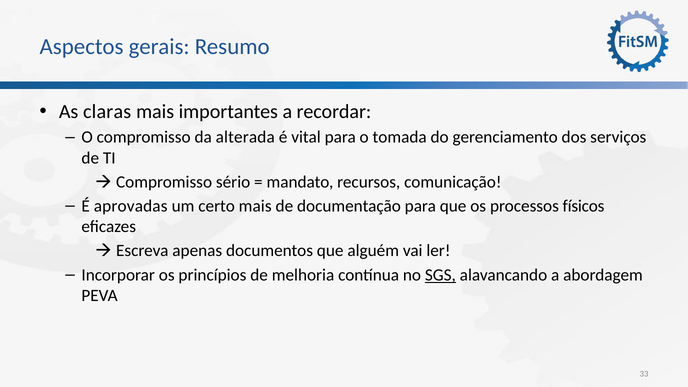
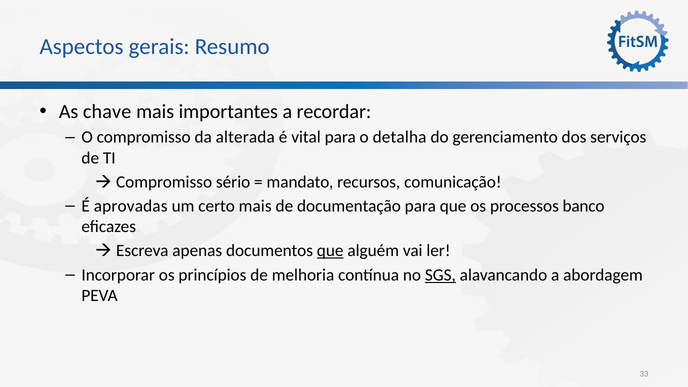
claras: claras -> chave (107, 112)
tomada: tomada -> detalha (400, 137)
físicos: físicos -> banco (584, 206)
que underline: none -> present (330, 251)
